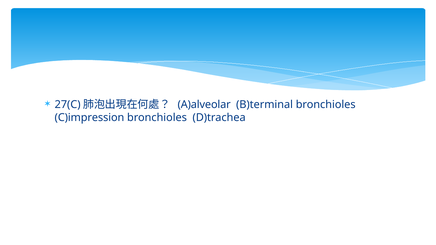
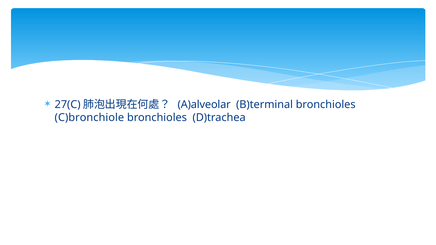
C)impression: C)impression -> C)bronchiole (89, 118)
